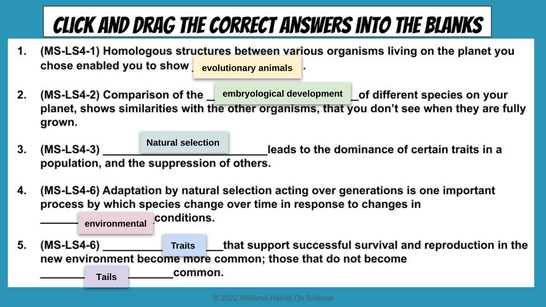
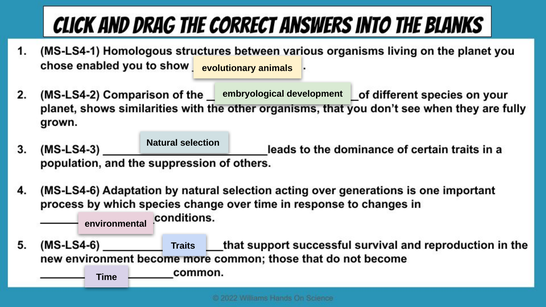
Tails: Tails -> Time (107, 277)
